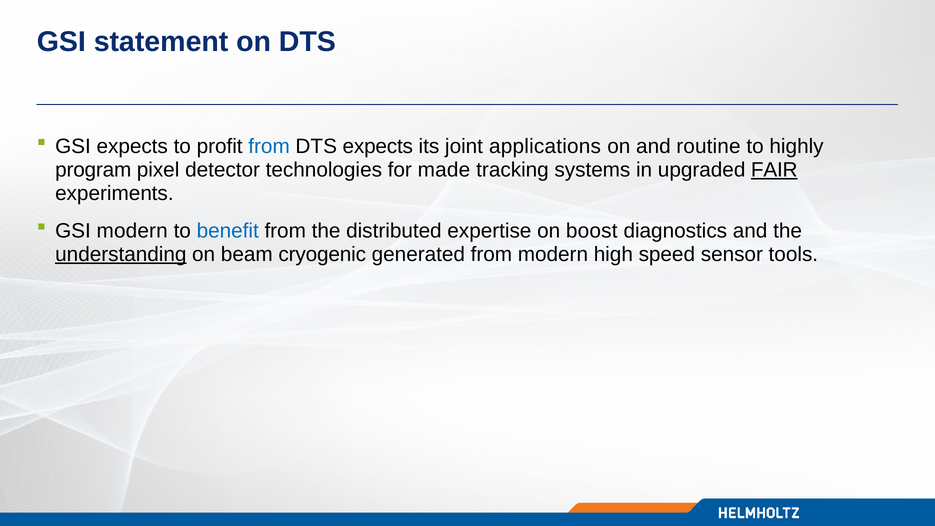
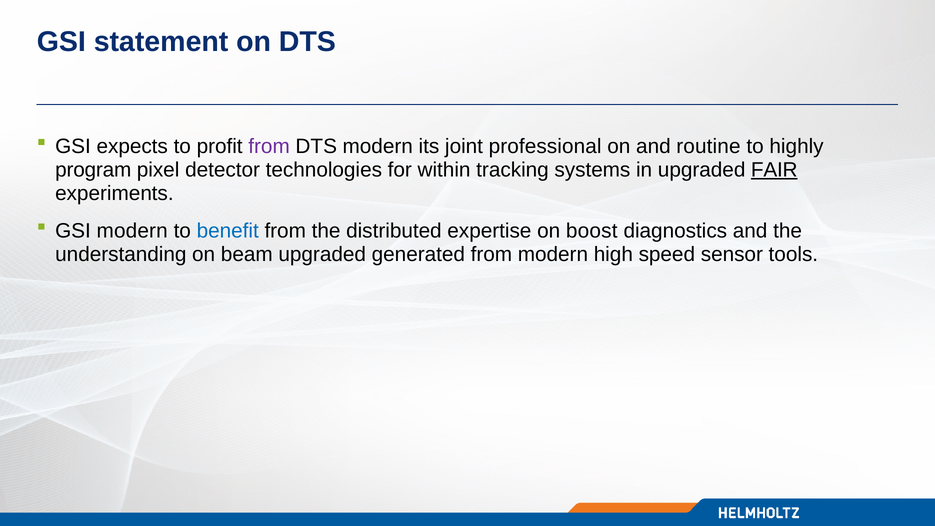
from colour: blue -> purple (269, 146)
DTS expects: expects -> modern (378, 146)
applications: applications -> professional (545, 146)
made: made -> within (444, 170)
understanding underline: present -> none (121, 254)
beam cryogenic: cryogenic -> upgraded (322, 254)
